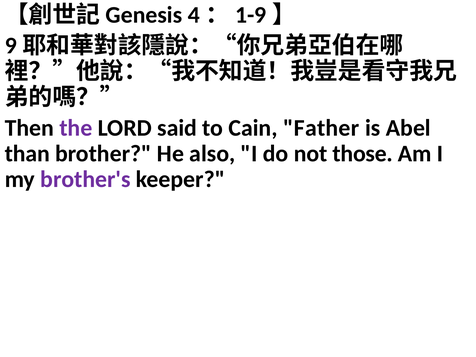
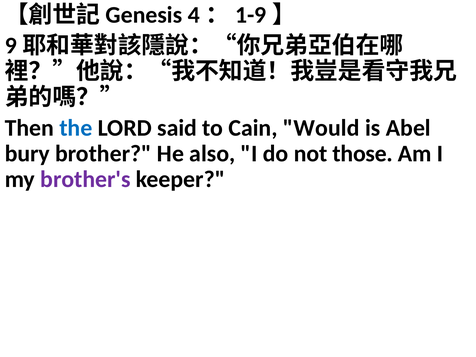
the colour: purple -> blue (76, 128)
Father: Father -> Would (321, 128)
than: than -> bury (27, 154)
